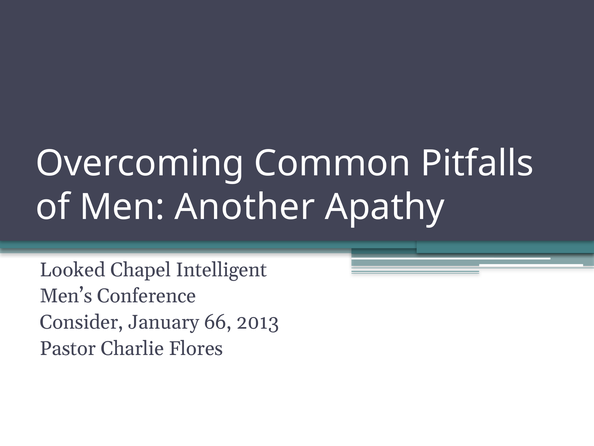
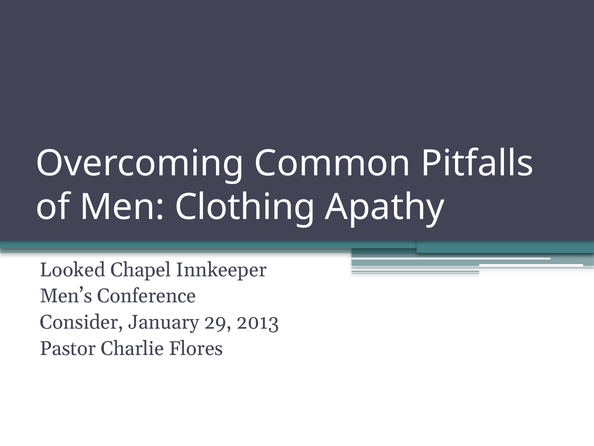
Another: Another -> Clothing (245, 207)
Intelligent: Intelligent -> Innkeeper (221, 270)
66: 66 -> 29 (218, 322)
